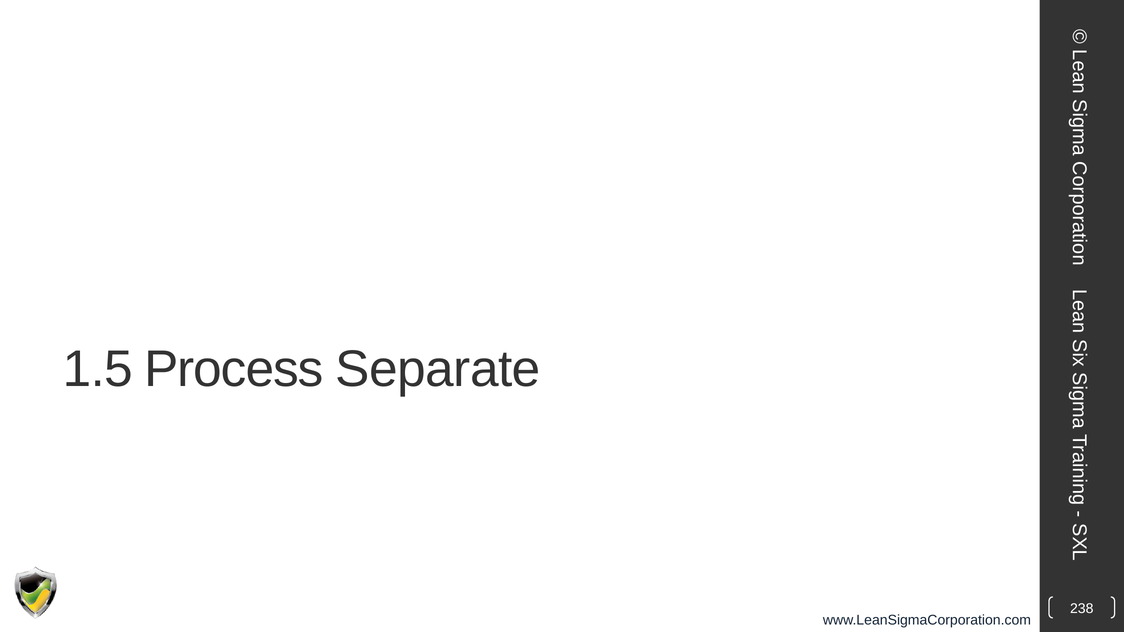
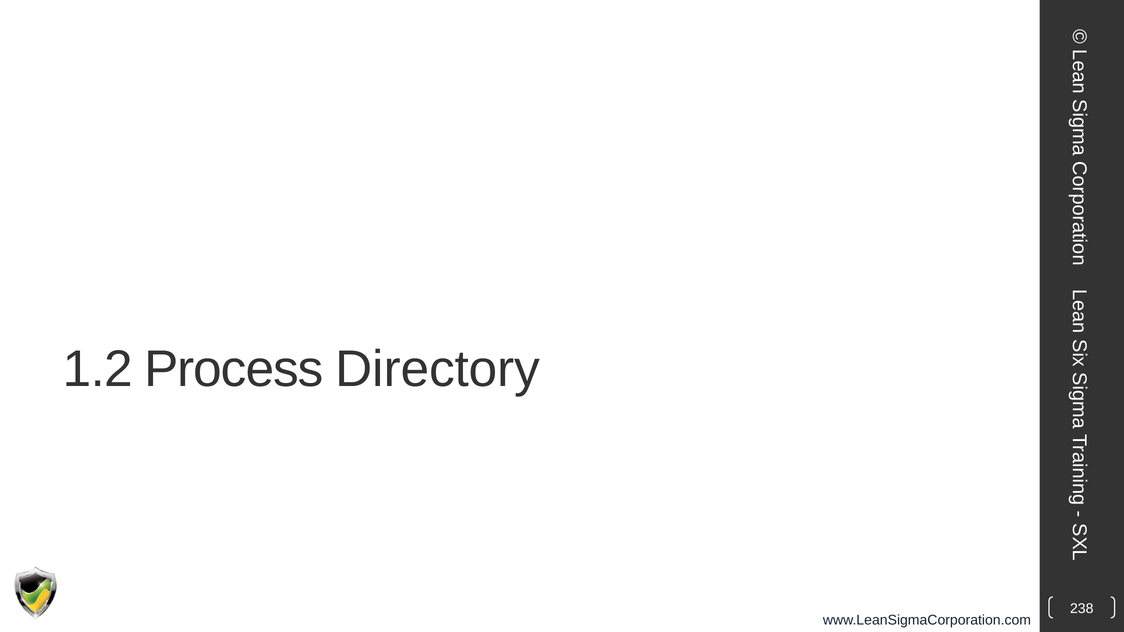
1.5: 1.5 -> 1.2 (98, 369)
Separate: Separate -> Directory (438, 369)
